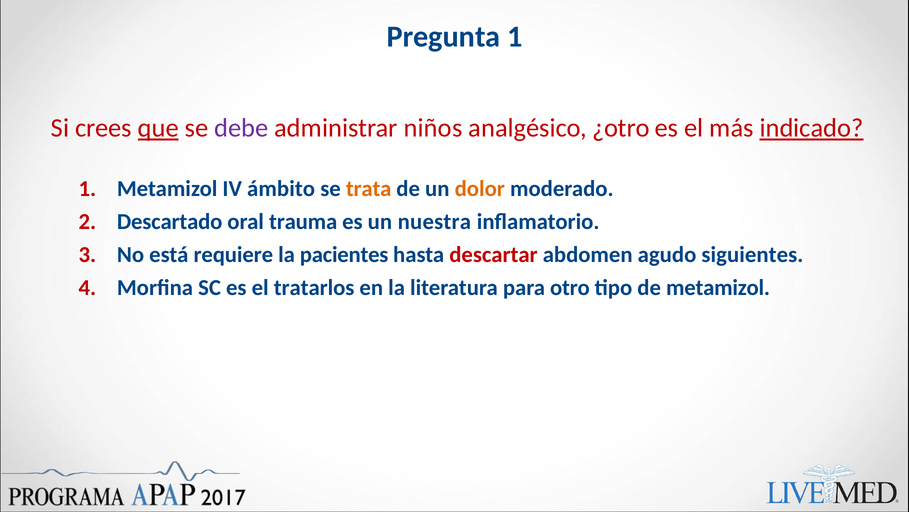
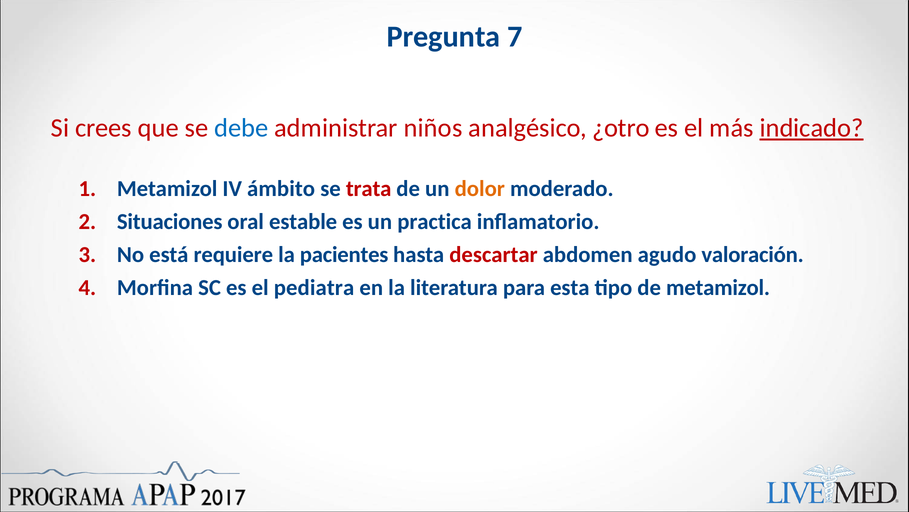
Pregunta 1: 1 -> 7 (515, 37)
que underline: present -> none (158, 128)
debe colour: purple -> blue (241, 128)
trata colour: orange -> red (369, 188)
Descartado: Descartado -> Situaciones (170, 221)
trauma: trauma -> estable (303, 221)
nuestra: nuestra -> practica (435, 221)
siguientes: siguientes -> valoración (753, 254)
tratarlos: tratarlos -> pediatra (314, 287)
otro: otro -> esta (570, 287)
